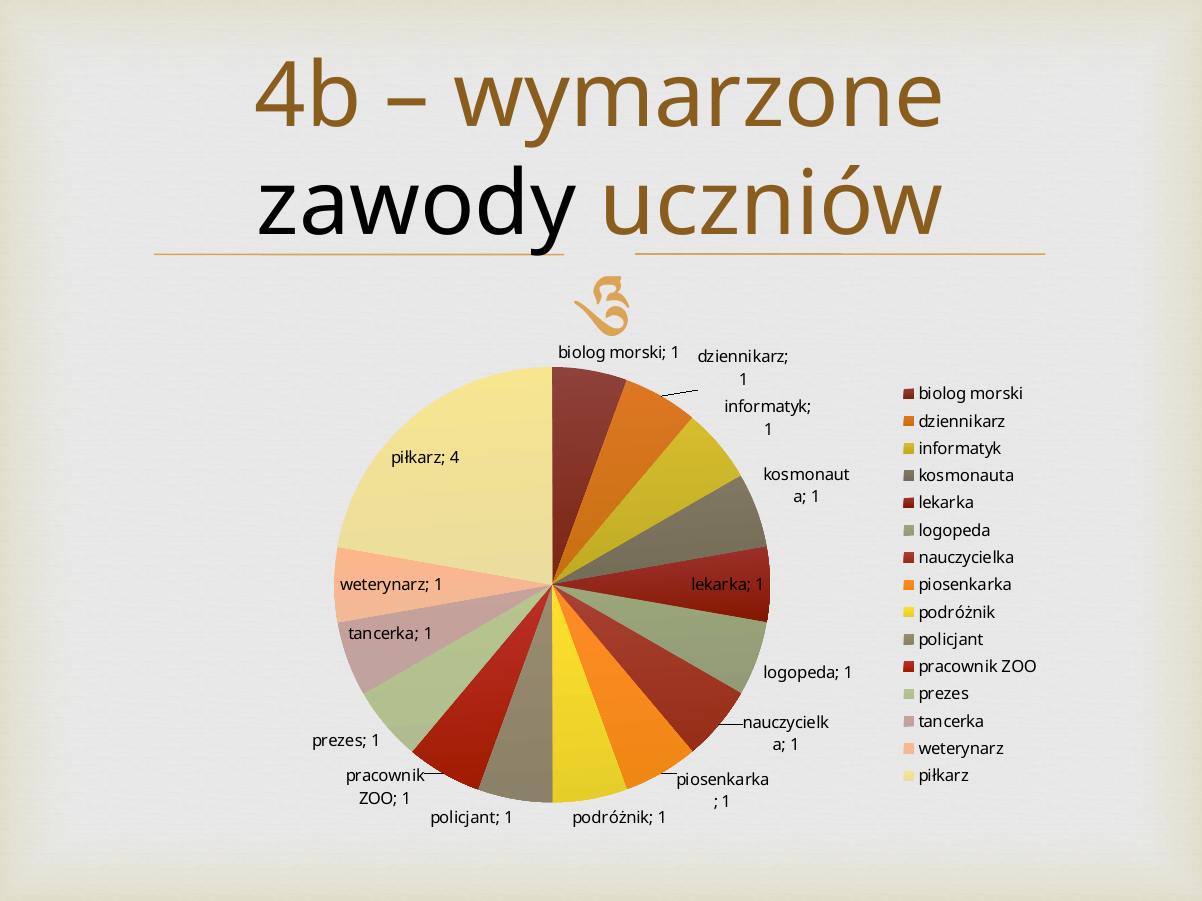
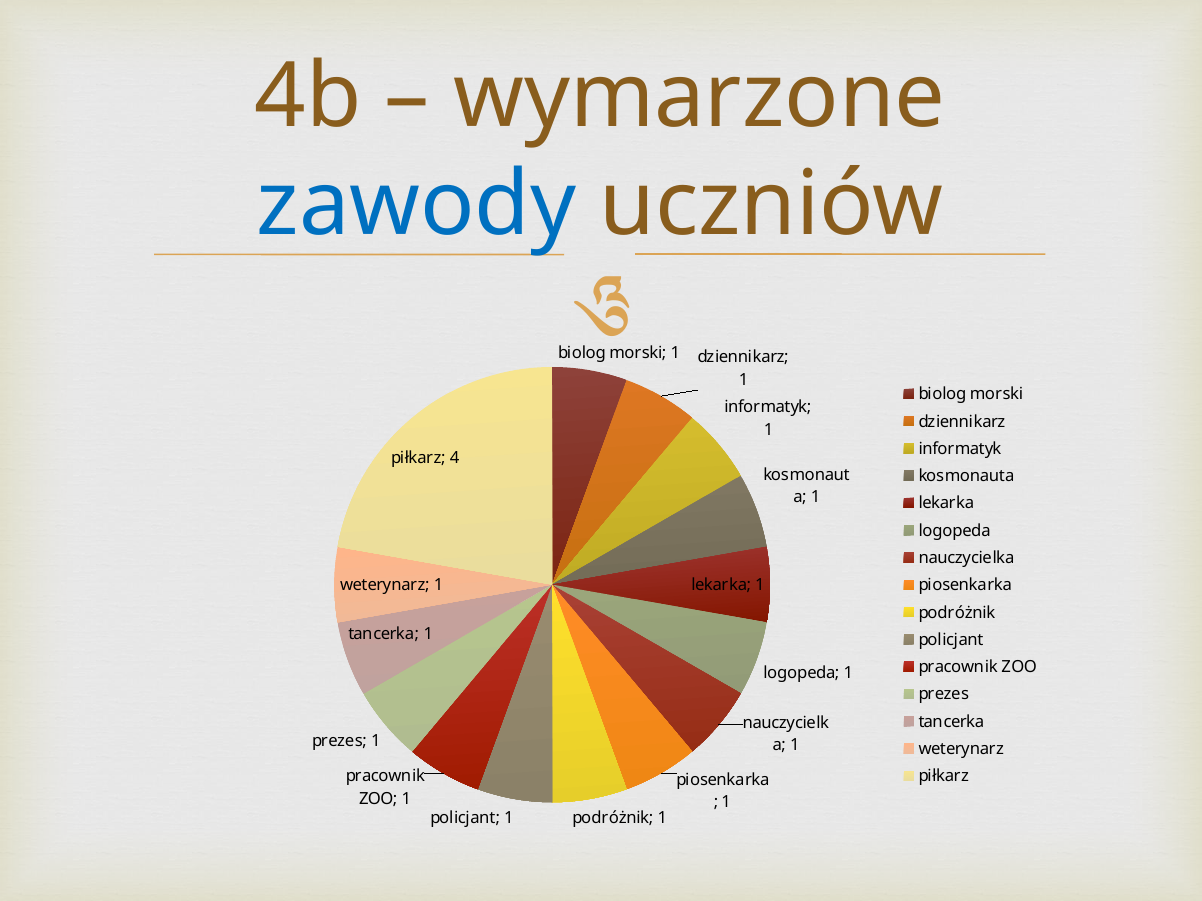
zawody colour: black -> blue (417, 205)
